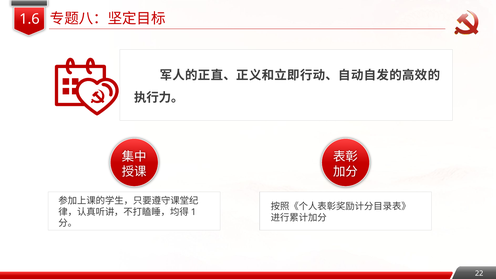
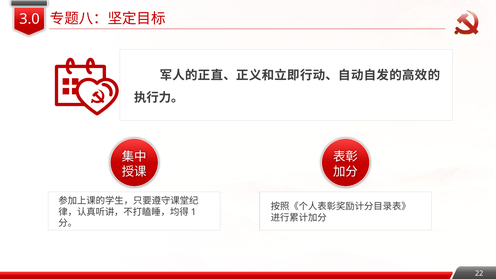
1.6: 1.6 -> 3.0 (29, 19)
